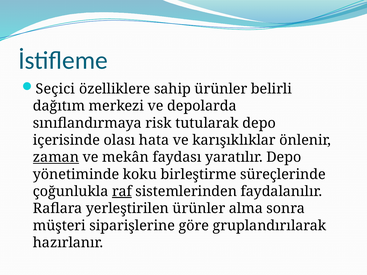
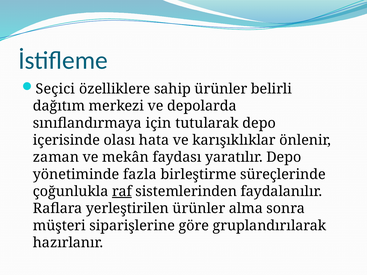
risk: risk -> için (158, 123)
zaman underline: present -> none (56, 157)
koku: koku -> fazla (140, 174)
